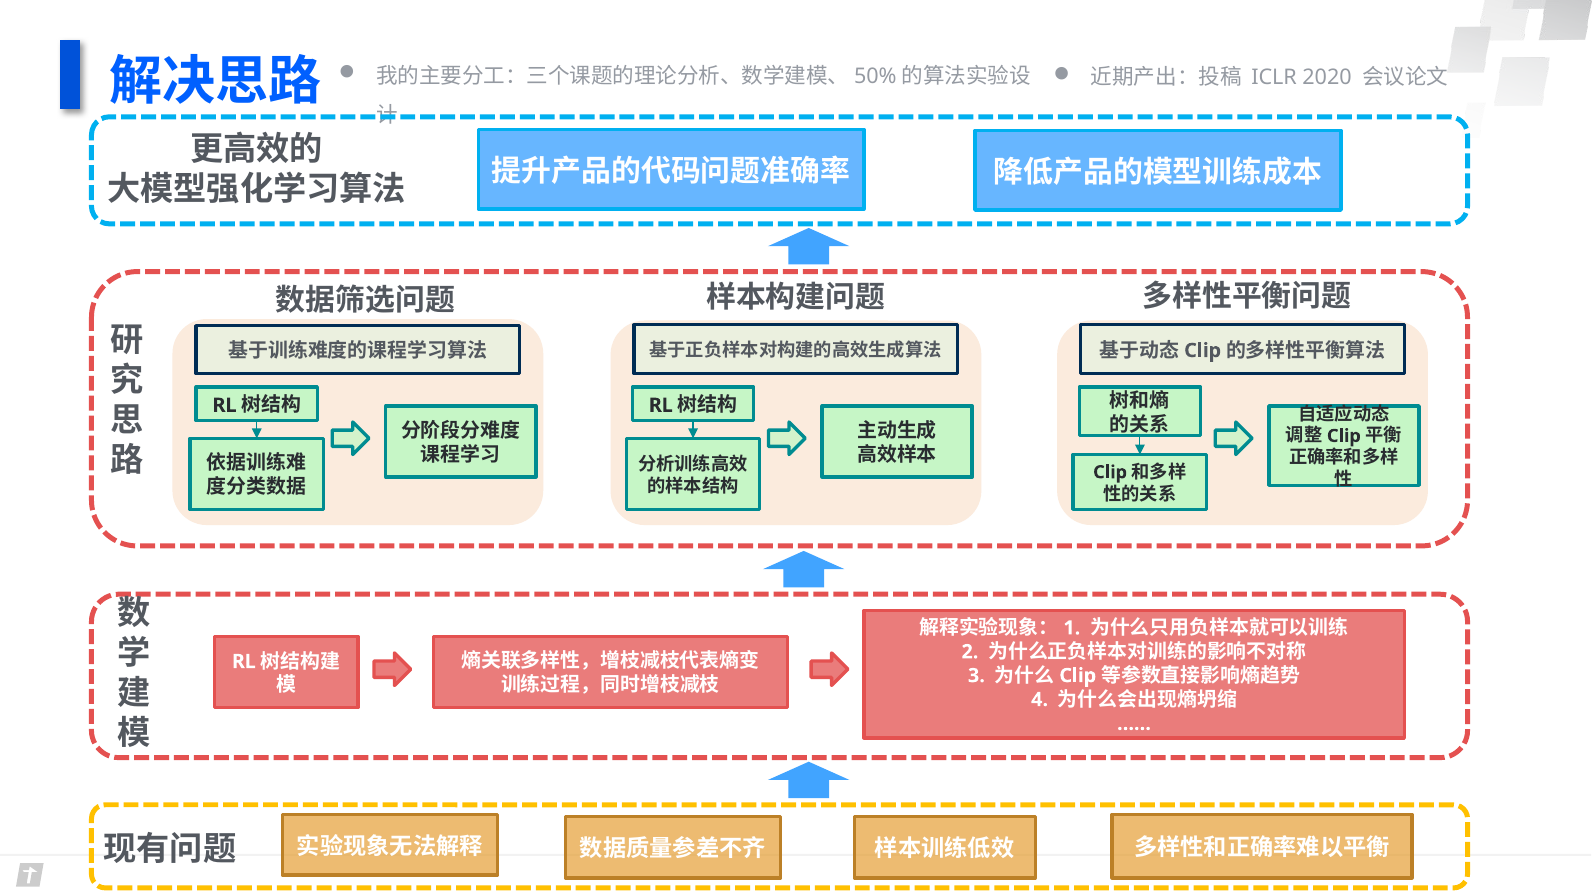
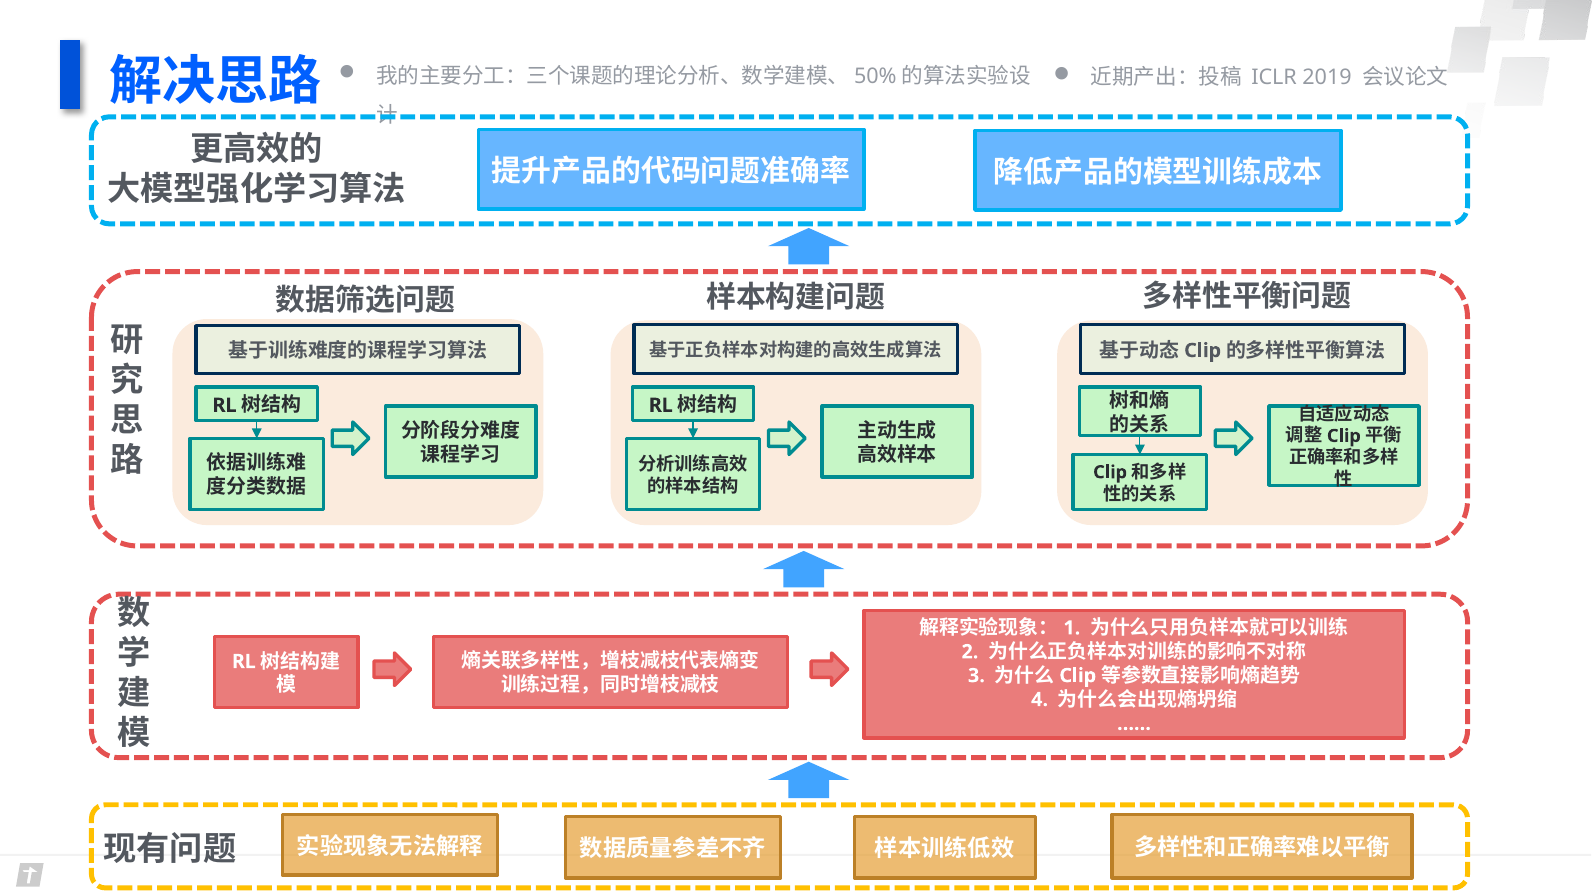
2020: 2020 -> 2019 (1327, 78)
